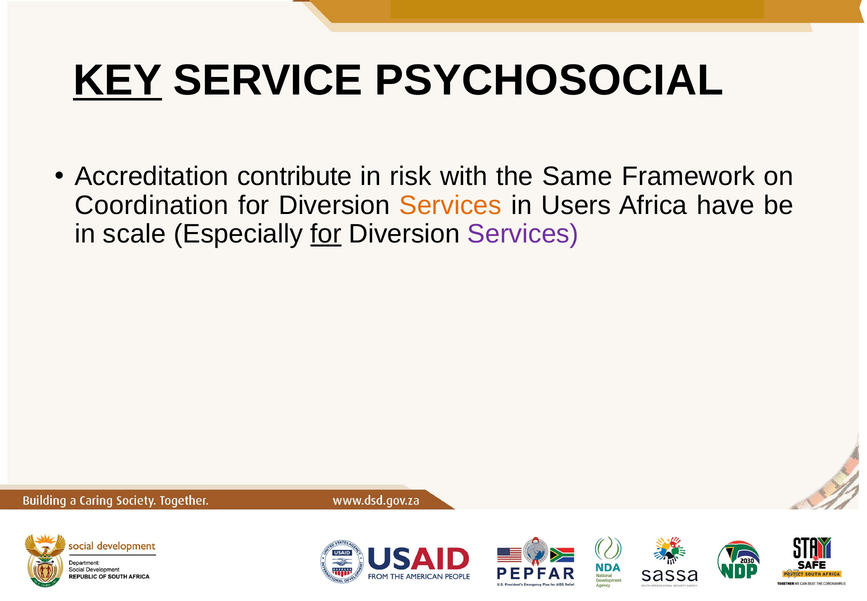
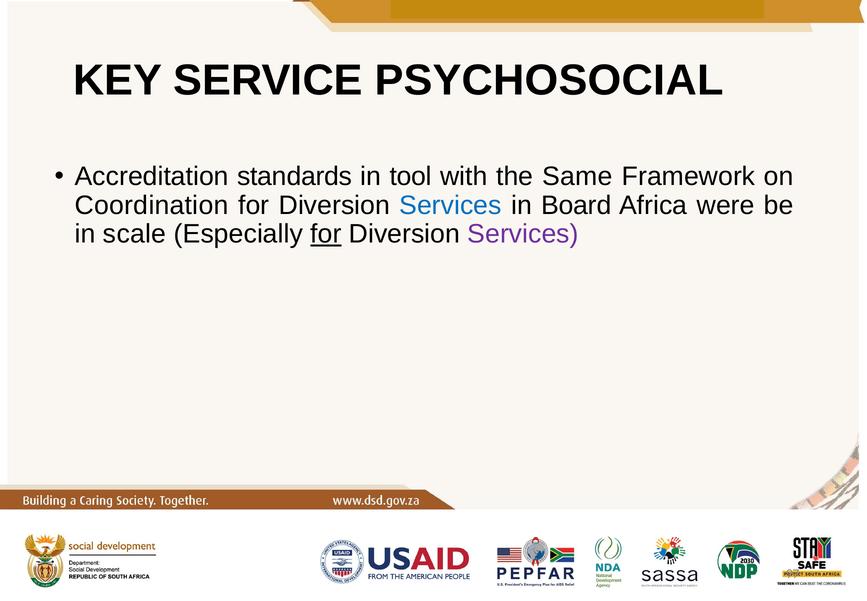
KEY underline: present -> none (118, 80)
contribute: contribute -> standards (295, 176)
risk: risk -> tool (411, 176)
Services colour: orange -> blue (451, 205)
Users: Users -> Board (576, 205)
have: have -> were (726, 205)
